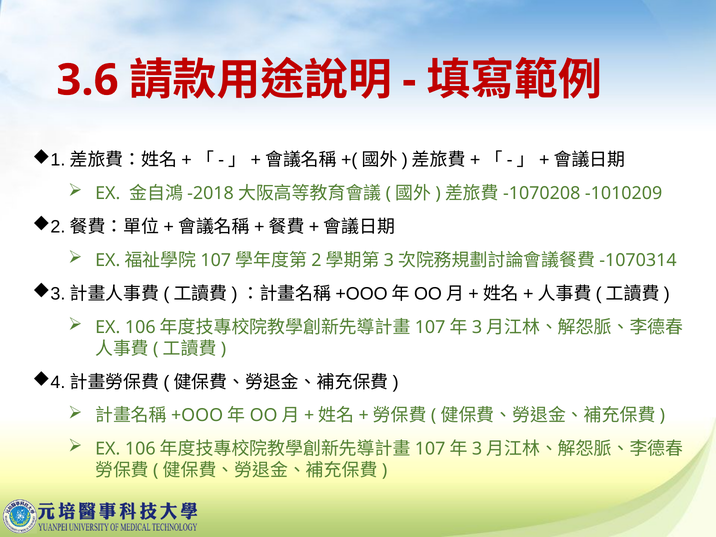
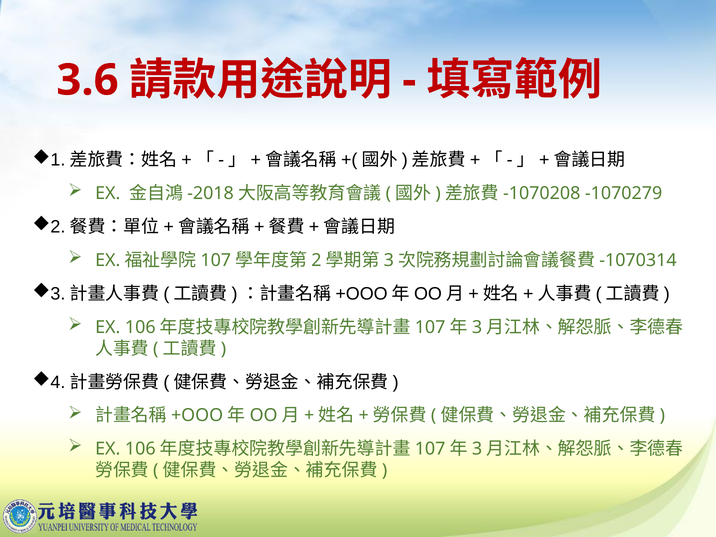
-1010209: -1010209 -> -1070279 (624, 193)
